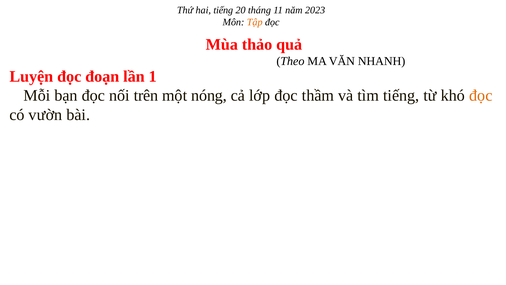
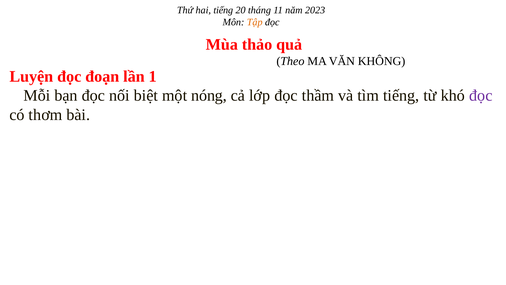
NHANH: NHANH -> KHÔNG (382, 61)
trên: trên -> biệt (146, 96)
đọc colour: orange -> purple (481, 96)
vườn: vườn -> thơm (46, 115)
